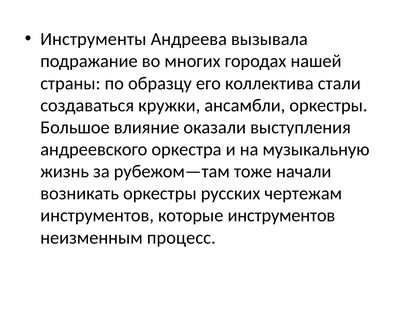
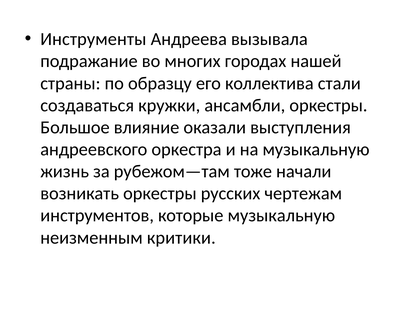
которые инструментов: инструментов -> музыкальную (281, 215)
процесс: процесс -> критики (181, 237)
